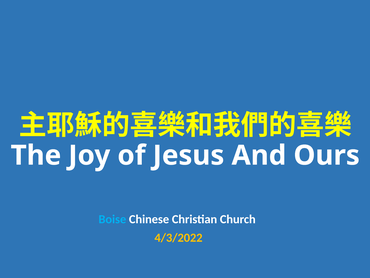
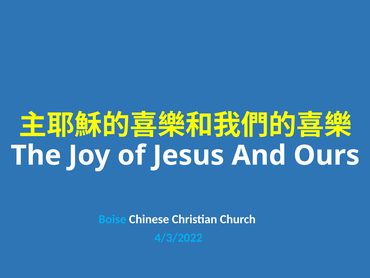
4/3/2022 colour: yellow -> light blue (179, 237)
